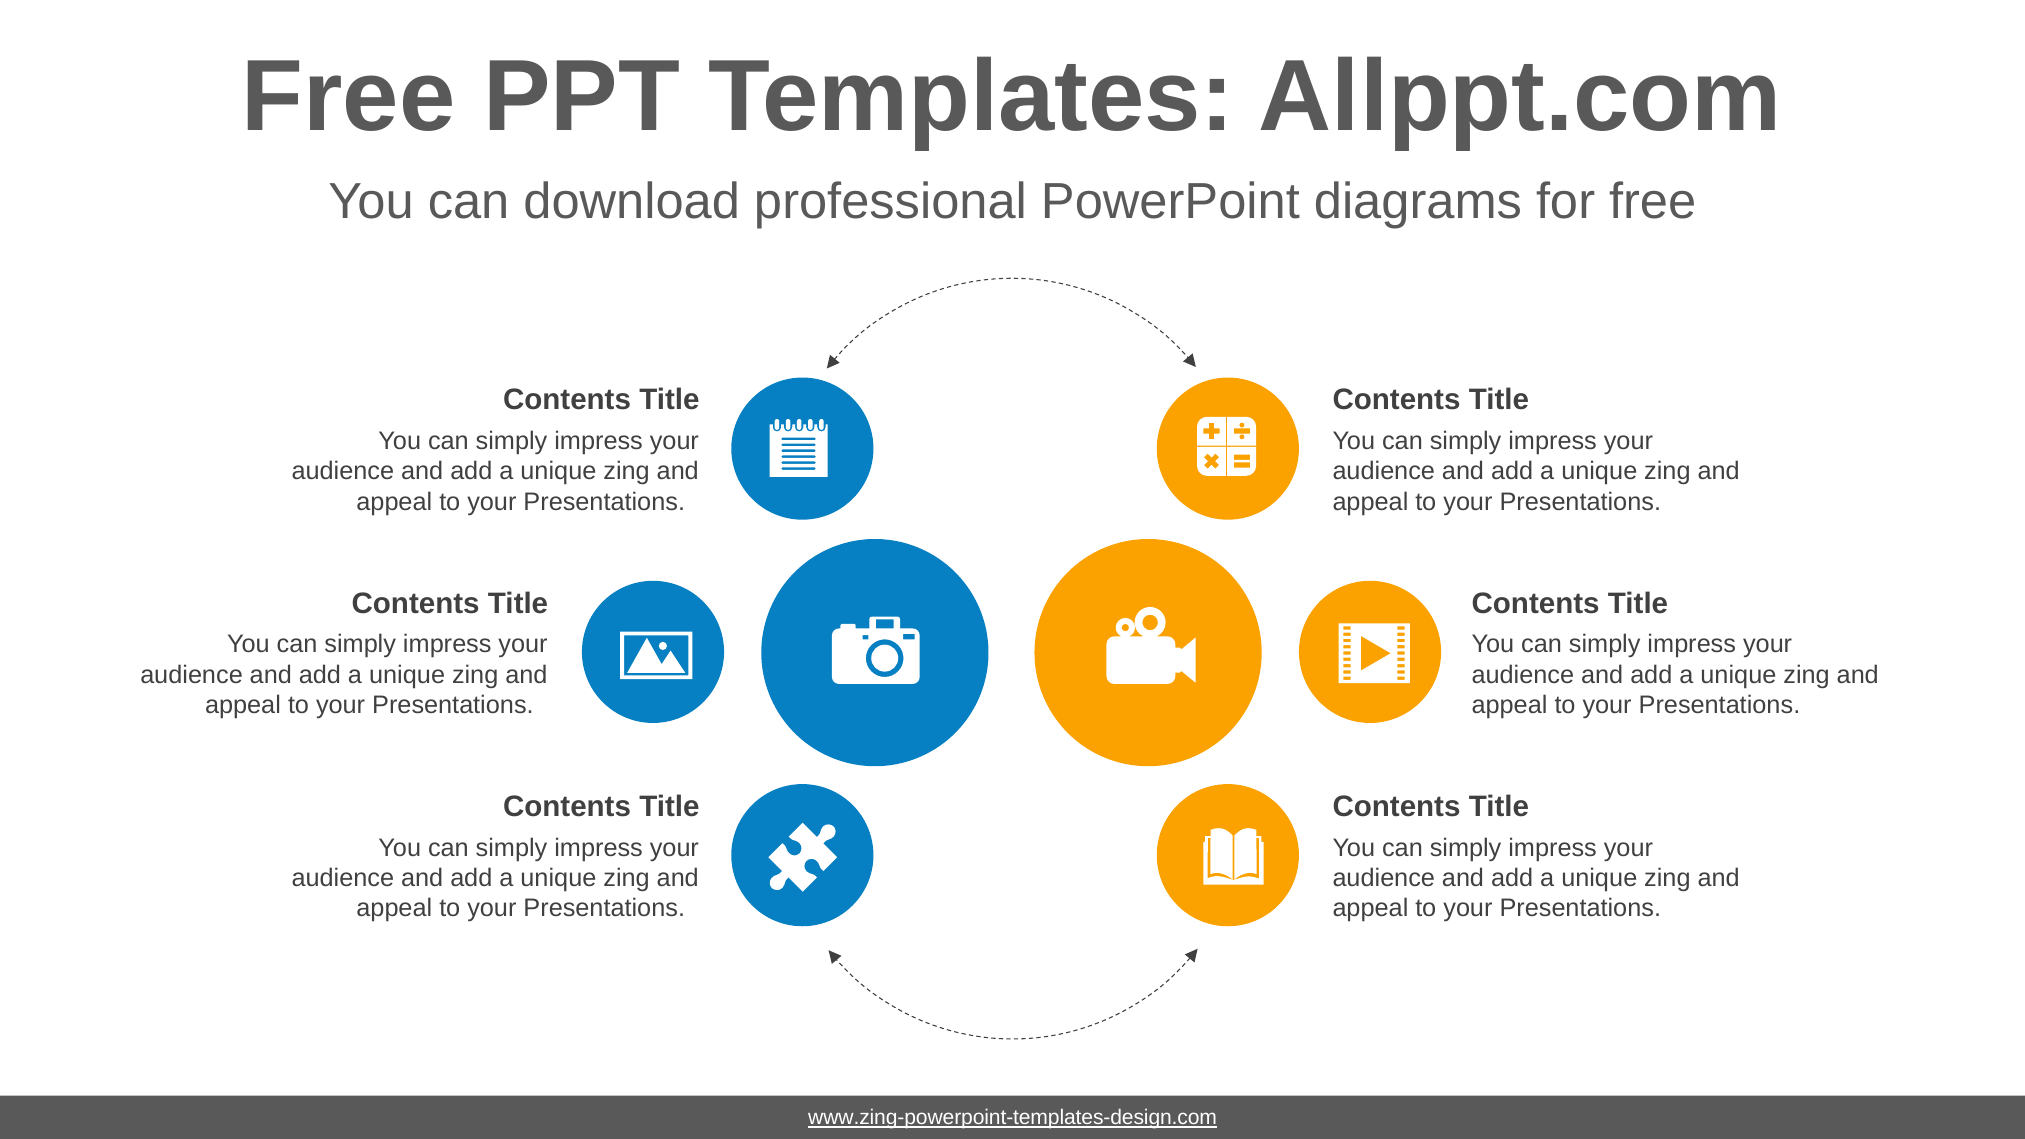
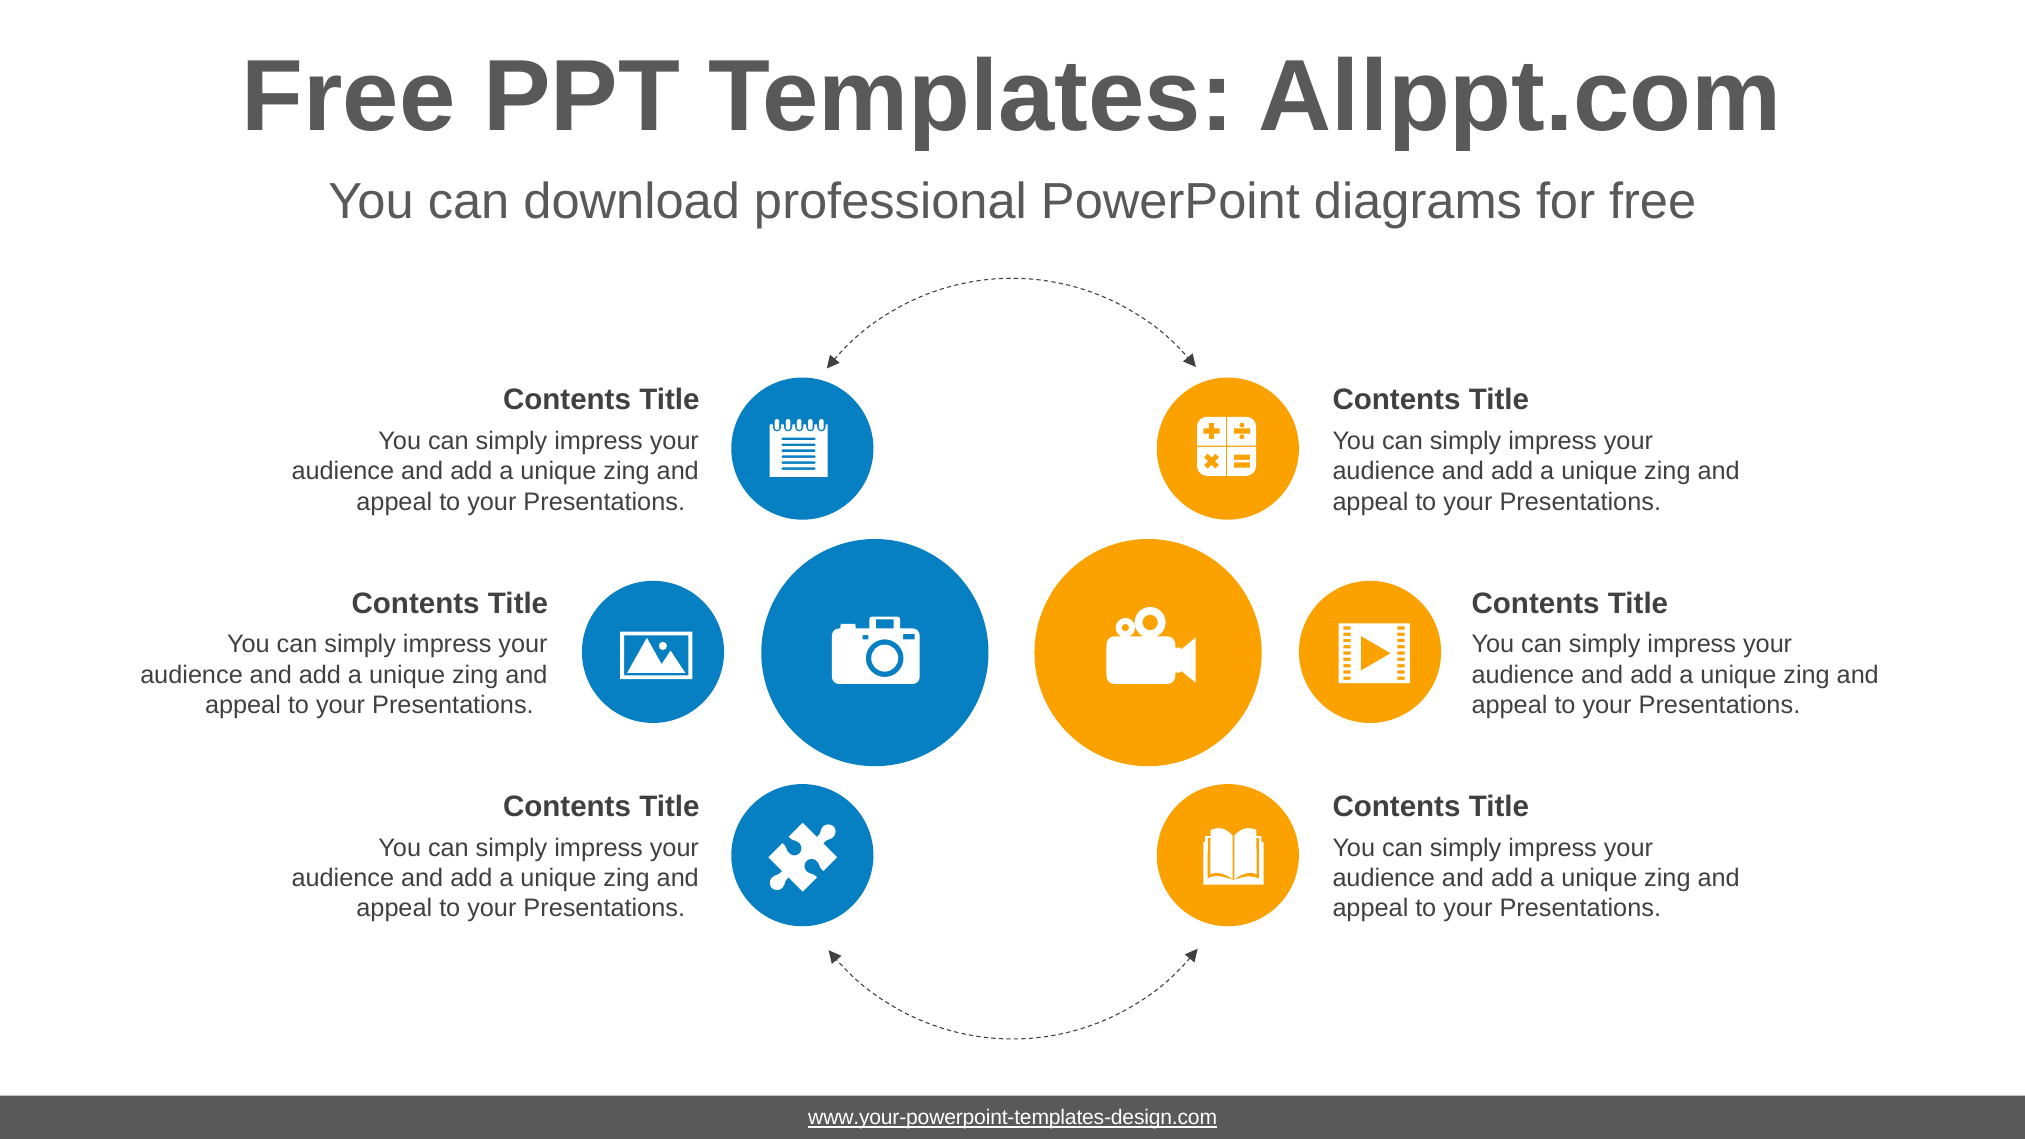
www.zing-powerpoint-templates-design.com: www.zing-powerpoint-templates-design.com -> www.your-powerpoint-templates-design.com (1013, 1118)
